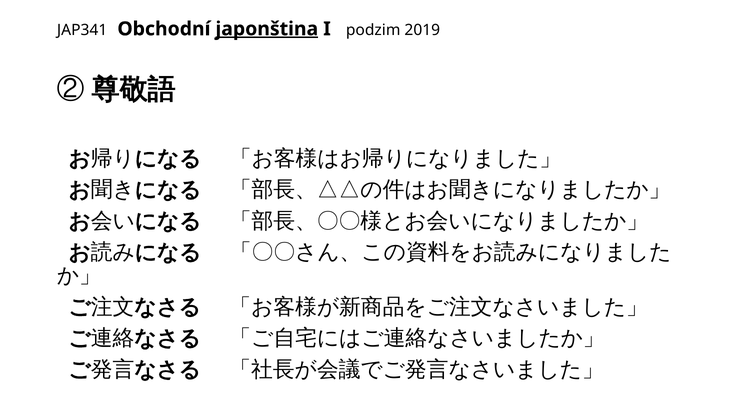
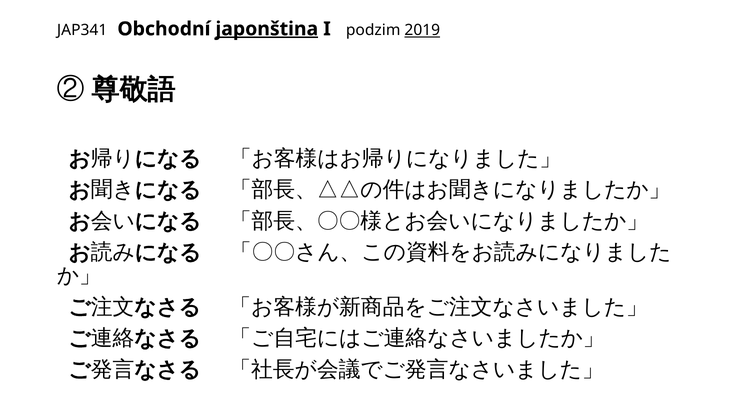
2019 underline: none -> present (422, 30)
